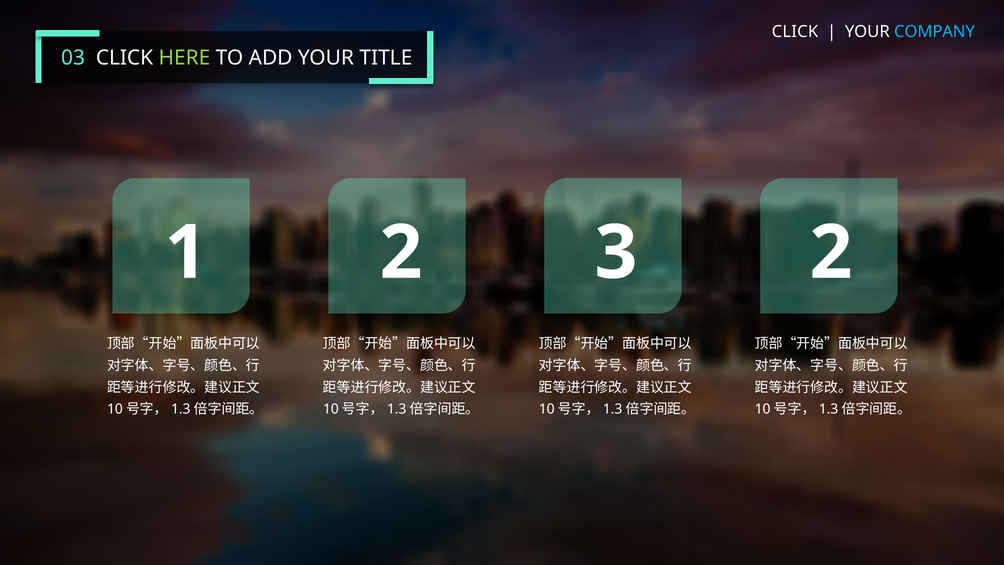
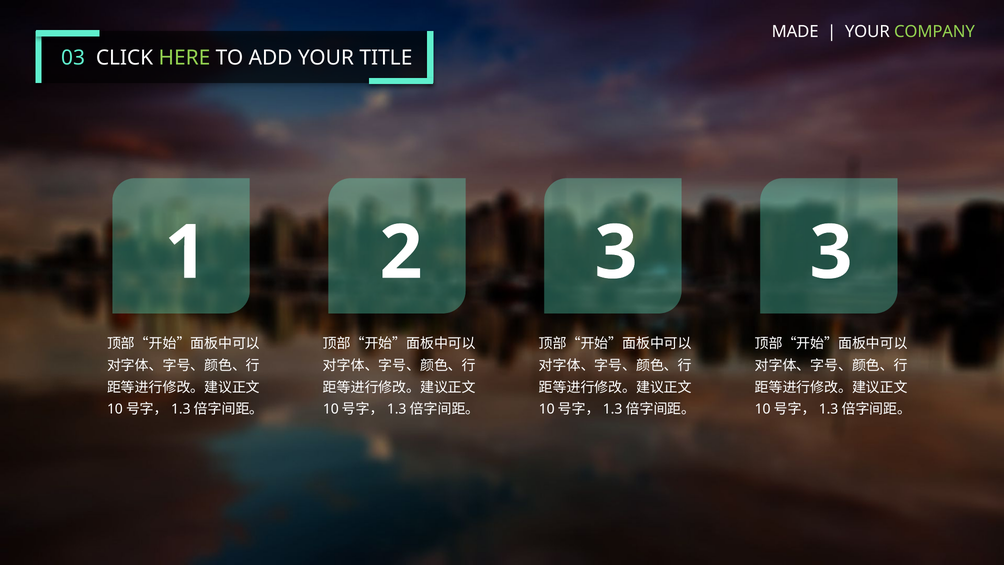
CLICK: CLICK -> MADE (795, 32)
COMPANY colour: light blue -> light green (934, 32)
3 2: 2 -> 3 (831, 253)
